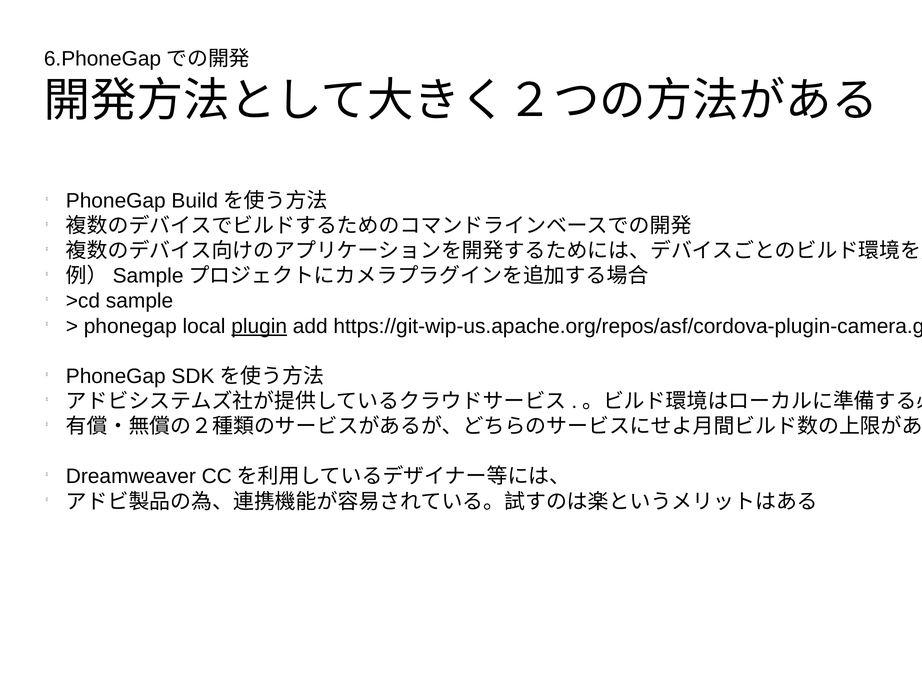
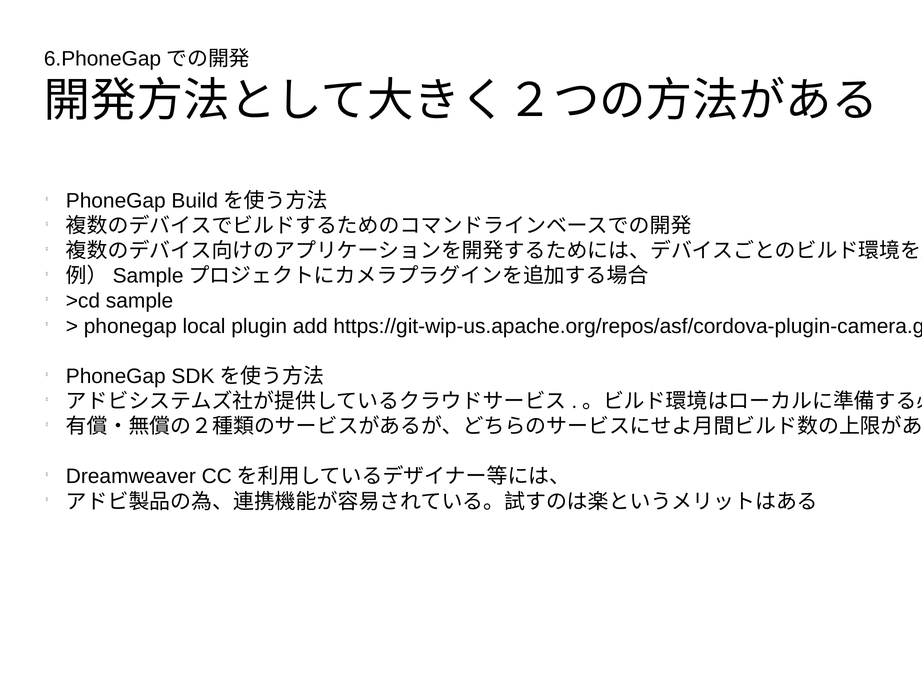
plugin underline: present -> none (259, 326)
